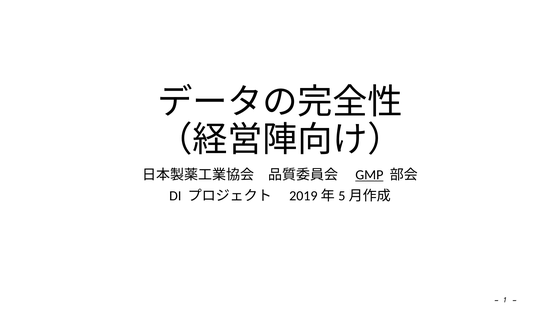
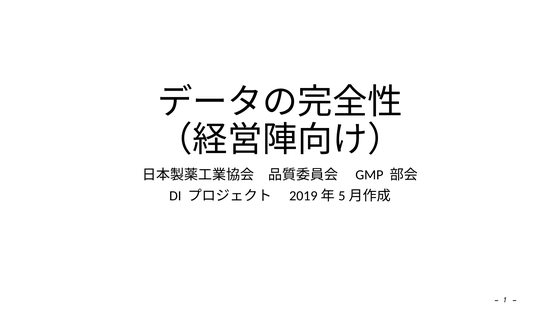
GMP underline: present -> none (369, 175)
